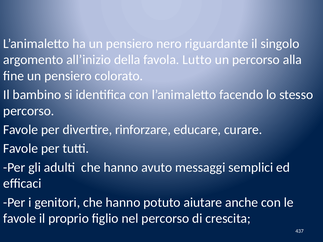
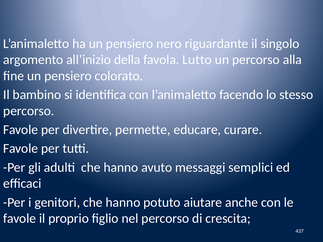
rinforzare: rinforzare -> permette (143, 130)
